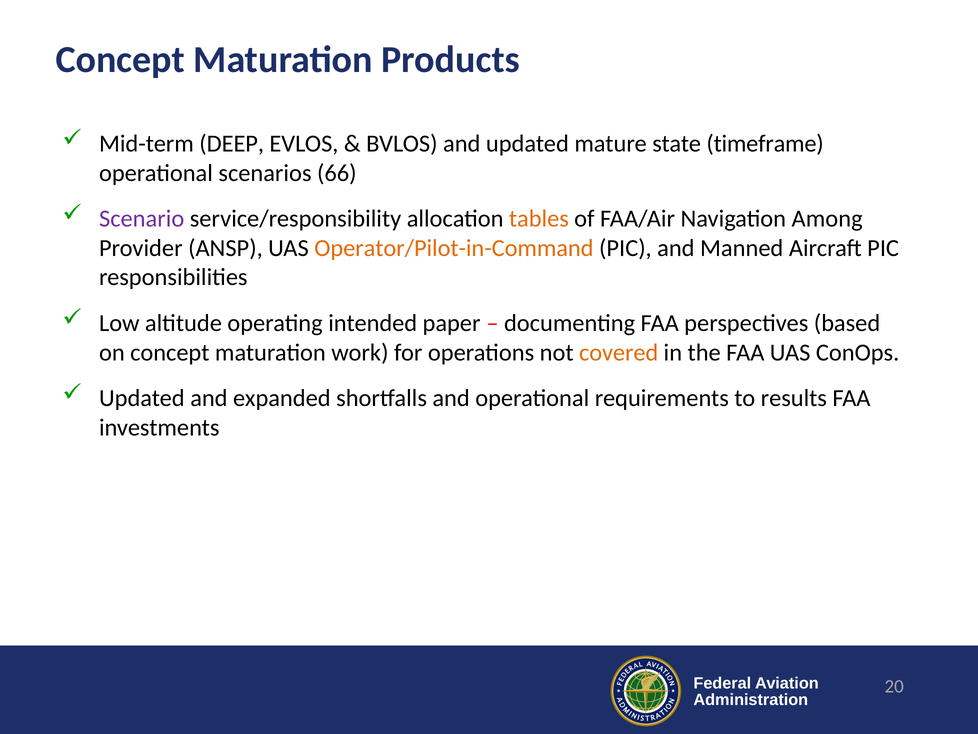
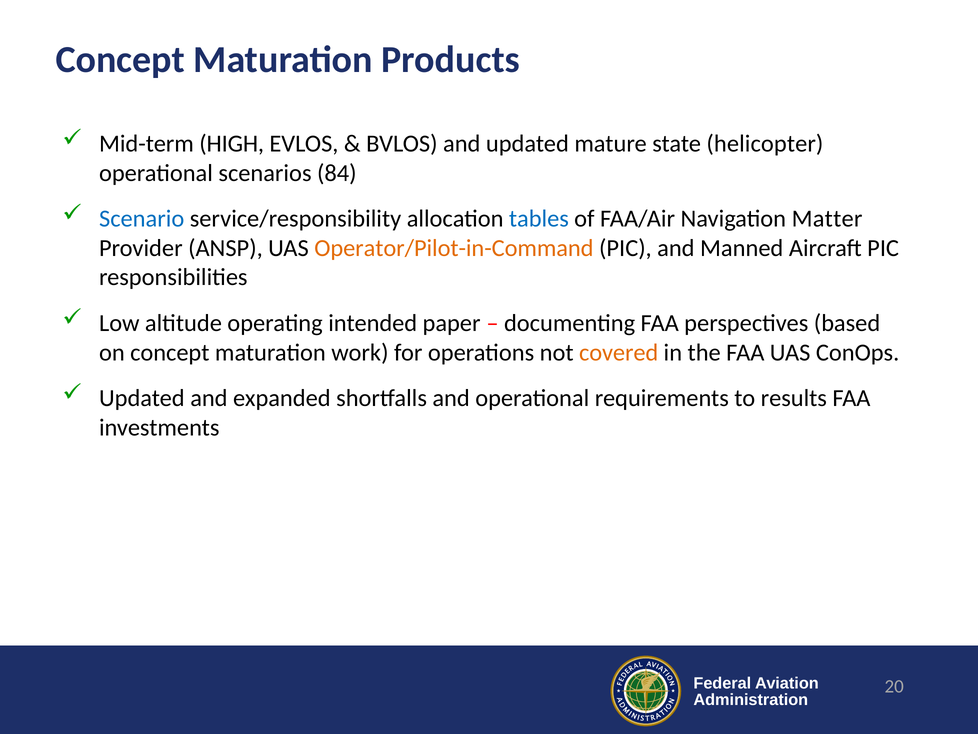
DEEP: DEEP -> HIGH (232, 144)
timeframe: timeframe -> helicopter (765, 144)
66: 66 -> 84 (337, 173)
Scenario colour: purple -> blue (142, 219)
tables colour: orange -> blue (539, 219)
Among: Among -> Matter (827, 219)
